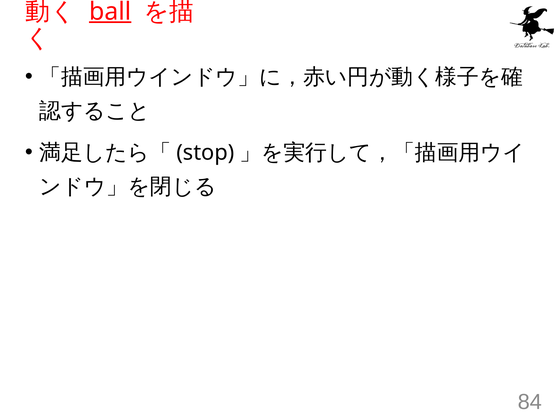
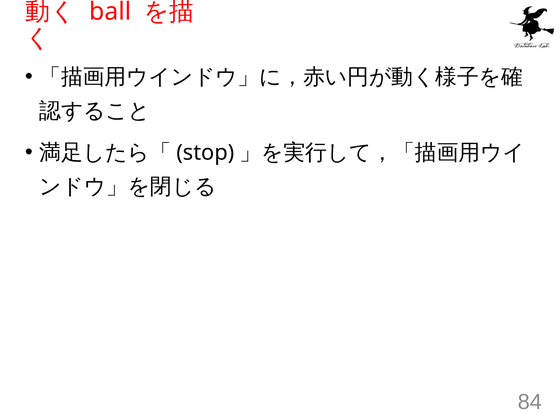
ball underline: present -> none (110, 11)
